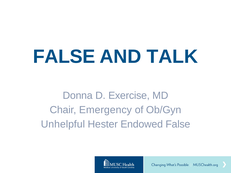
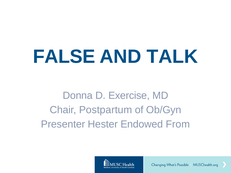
Emergency: Emergency -> Postpartum (106, 110)
Unhelpful: Unhelpful -> Presenter (63, 124)
Endowed False: False -> From (178, 124)
